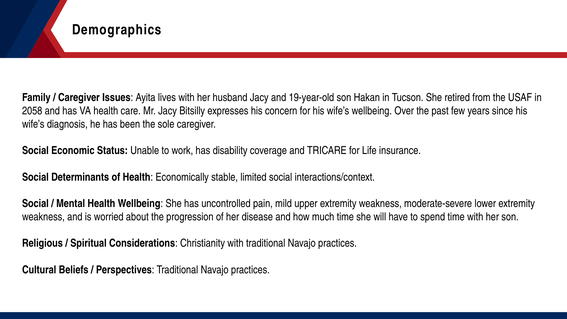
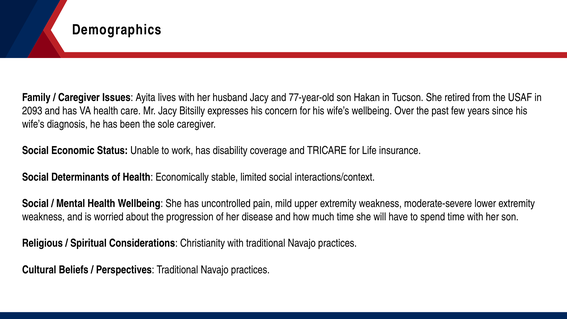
19-year-old: 19-year-old -> 77-year-old (311, 98)
2058: 2058 -> 2093 (32, 111)
